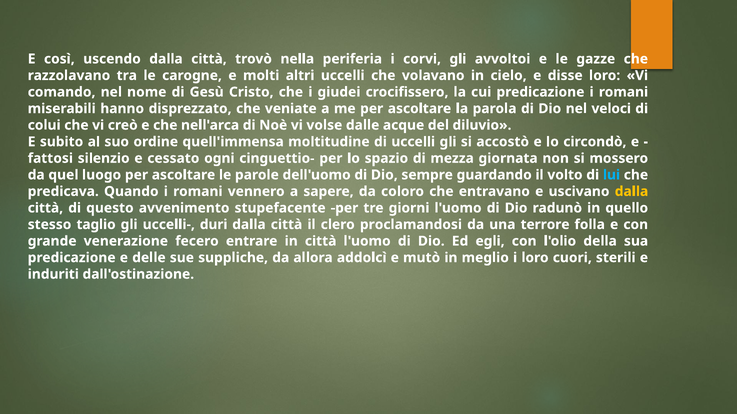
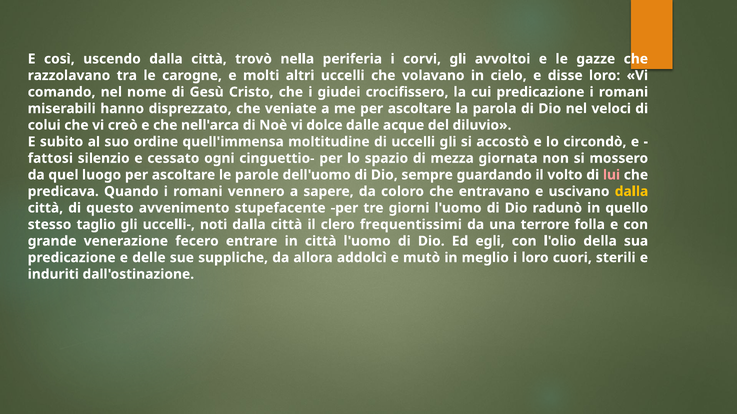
volse: volse -> dolce (324, 125)
lui colour: light blue -> pink (611, 175)
duri: duri -> noti (214, 225)
proclamandosi: proclamandosi -> frequentissimi (411, 225)
